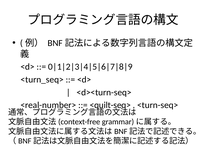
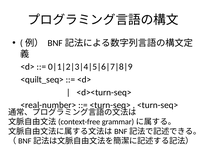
<turn_seq>: <turn_seq> -> <quilt_seq> (42, 80)
<quilt-seq>: <quilt-seq> -> <turn-seq> (110, 105)
